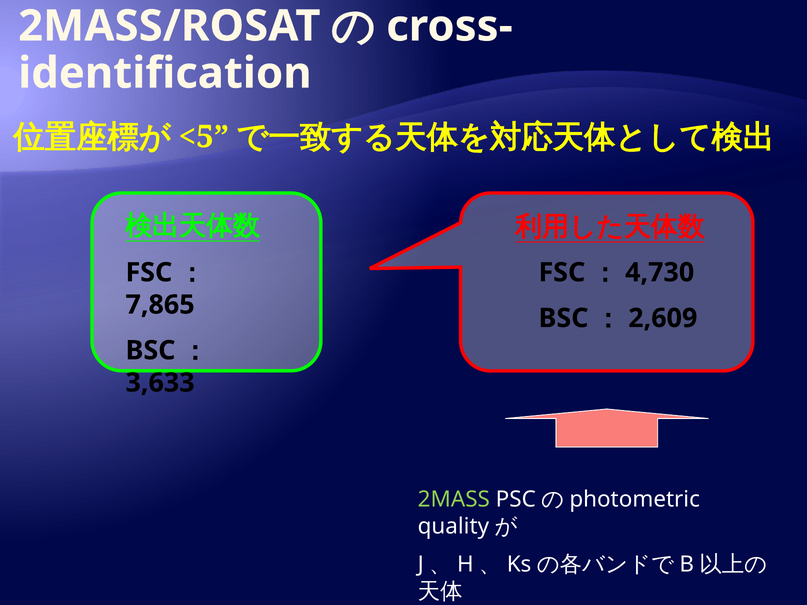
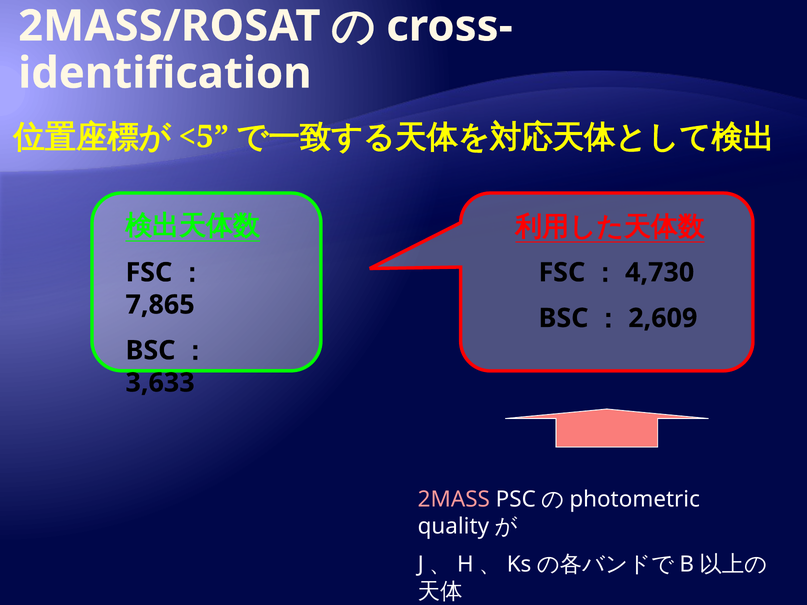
2MASS colour: light green -> pink (454, 500)
